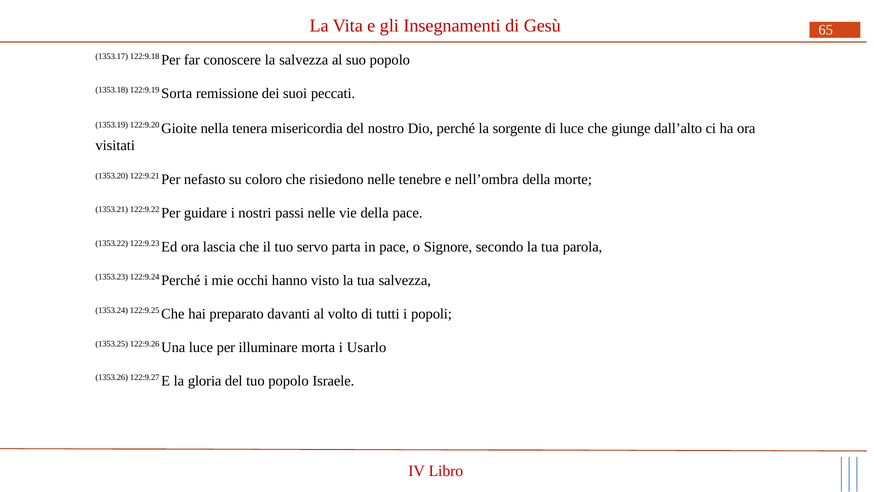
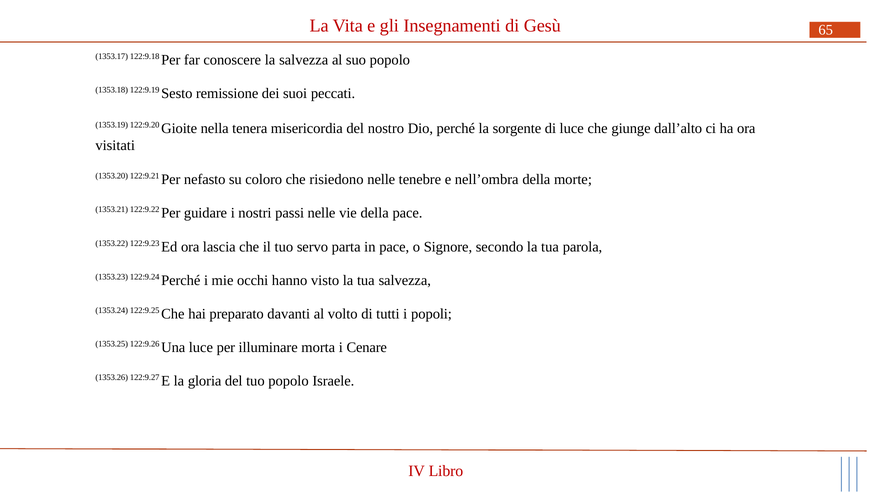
Sorta: Sorta -> Sesto (177, 94)
Usarlo: Usarlo -> Cenare (367, 348)
